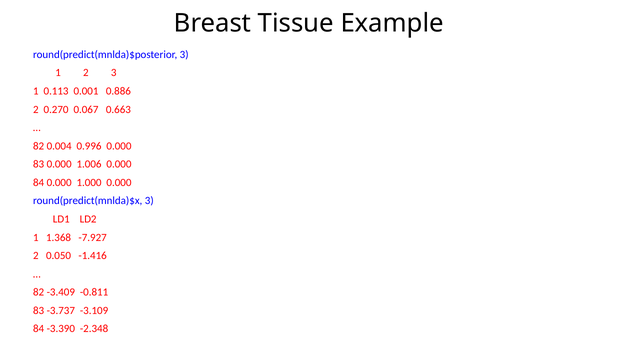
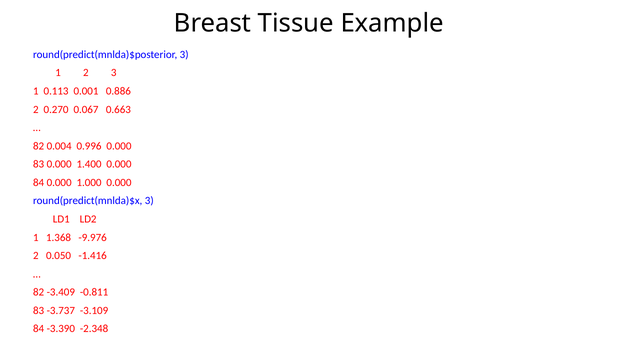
1.006: 1.006 -> 1.400 (89, 164)
-7.927: -7.927 -> -9.976 (93, 237)
